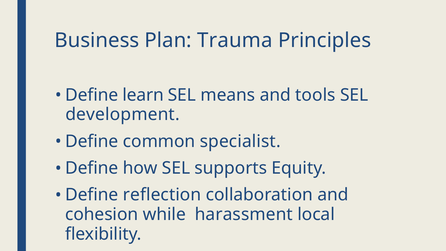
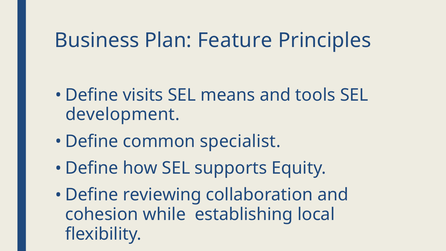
Trauma: Trauma -> Feature (235, 40)
learn: learn -> visits (143, 95)
reflection: reflection -> reviewing (162, 195)
harassment: harassment -> establishing (244, 214)
